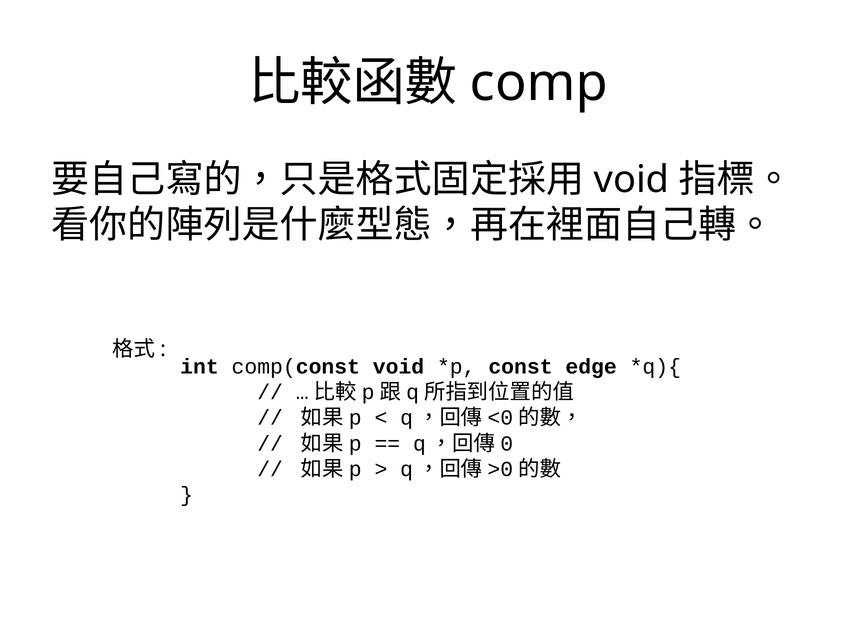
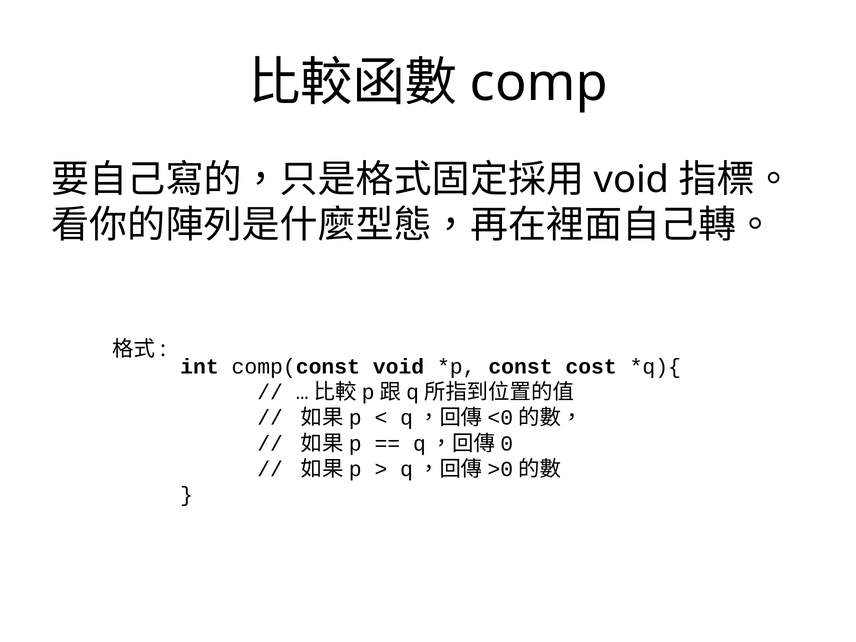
edge: edge -> cost (591, 366)
